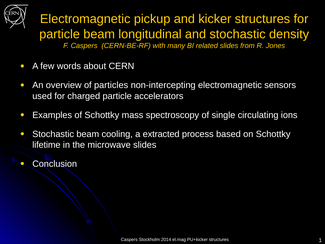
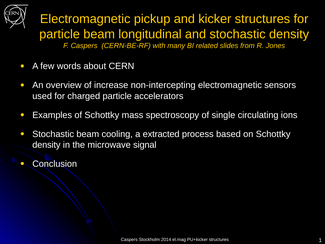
particles: particles -> increase (111, 85)
lifetime: lifetime -> density (46, 145)
microwave slides: slides -> signal (145, 145)
